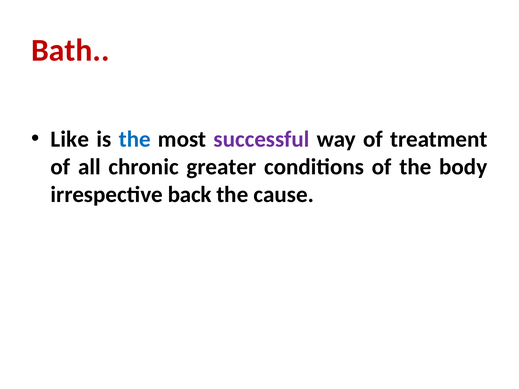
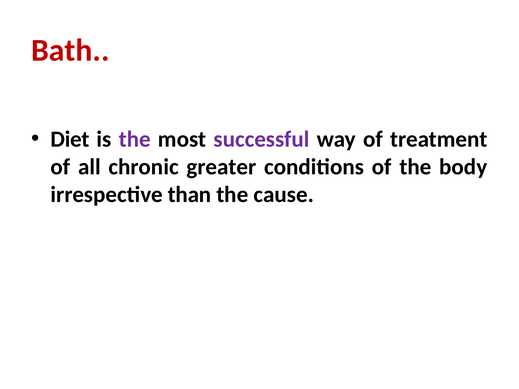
Like: Like -> Diet (70, 139)
the colour: blue -> purple (135, 139)
back: back -> than (190, 195)
